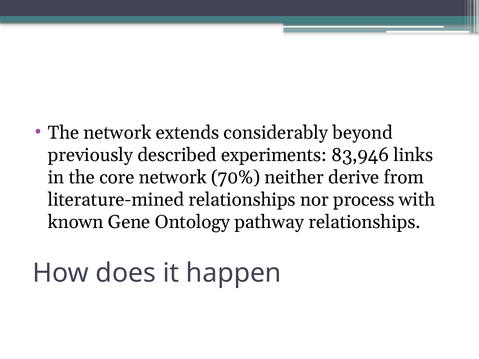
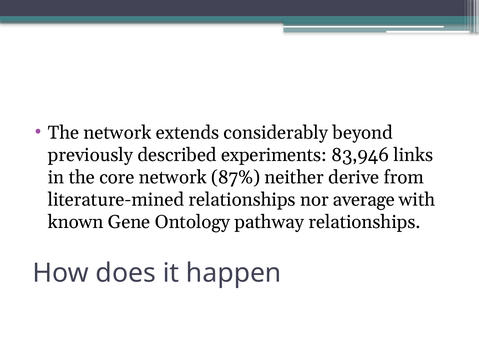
70%: 70% -> 87% (236, 177)
process: process -> average (364, 200)
